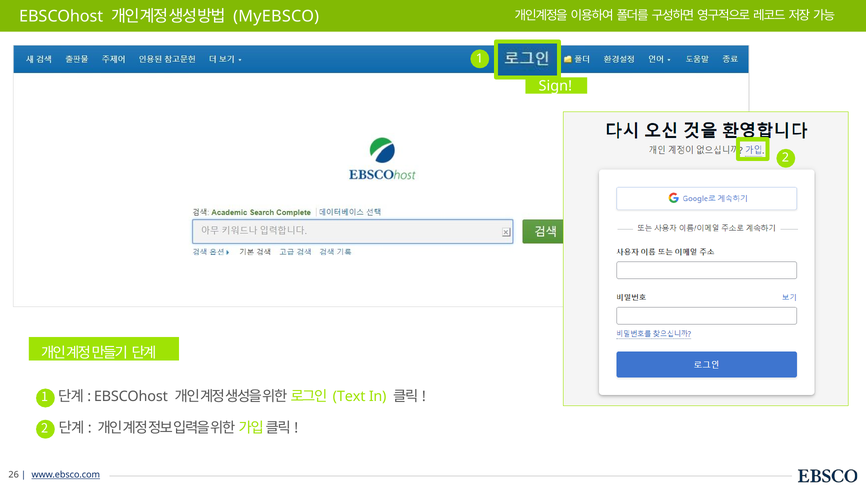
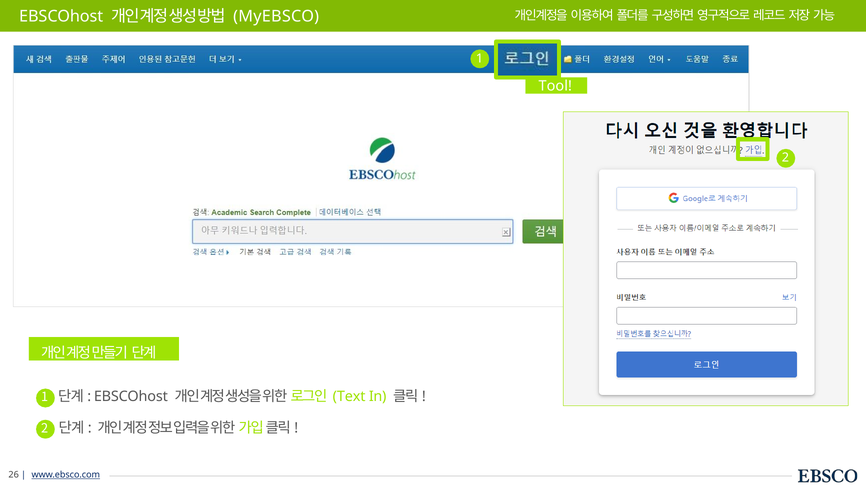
Sign: Sign -> Tool (555, 86)
